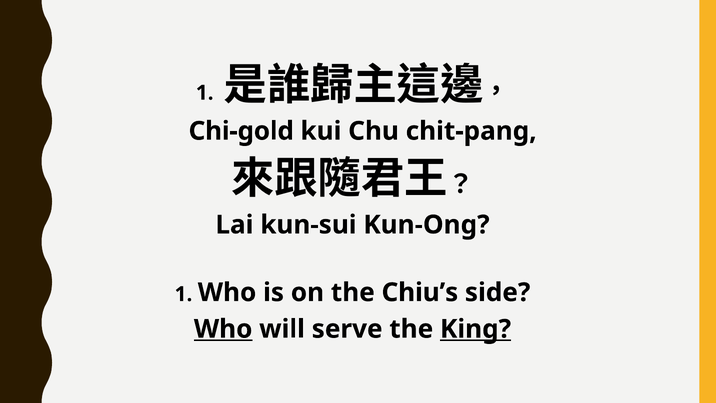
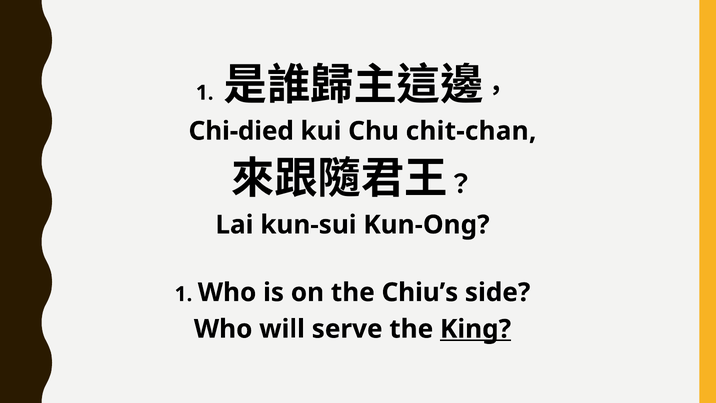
Chi-gold: Chi-gold -> Chi-died (241, 131)
chit-pang: chit-pang -> chit-chan (471, 131)
Who underline: present -> none (223, 329)
